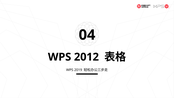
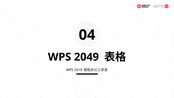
2012: 2012 -> 2049 (86, 57)
